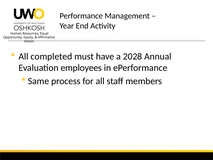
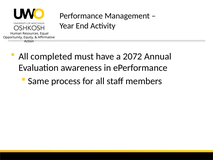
2028: 2028 -> 2072 (133, 56)
employees: employees -> awareness (81, 68)
